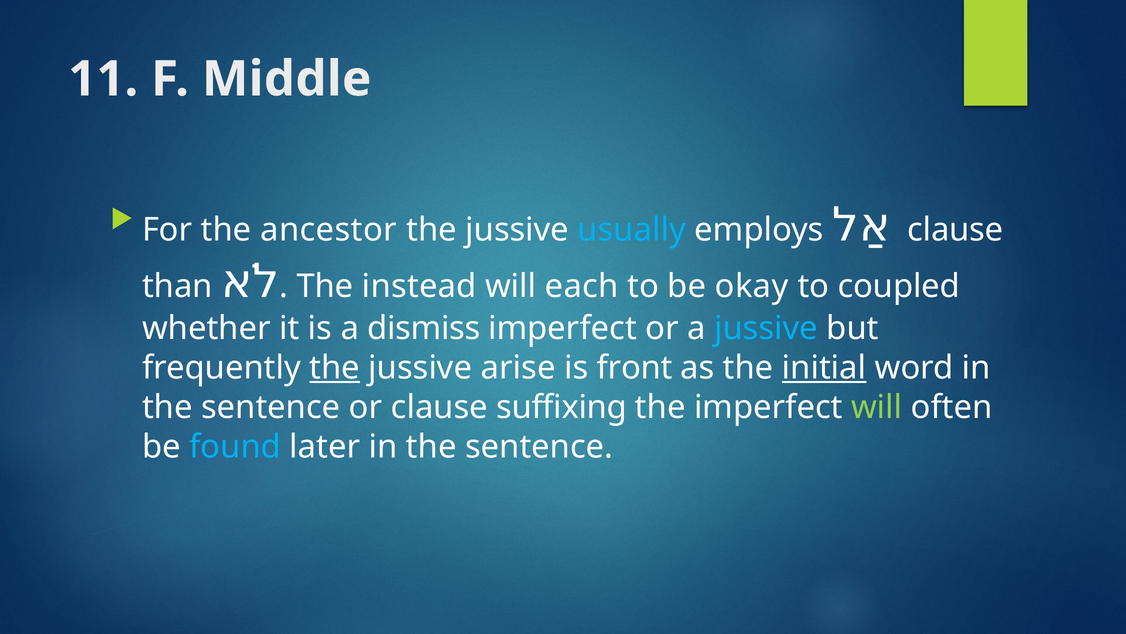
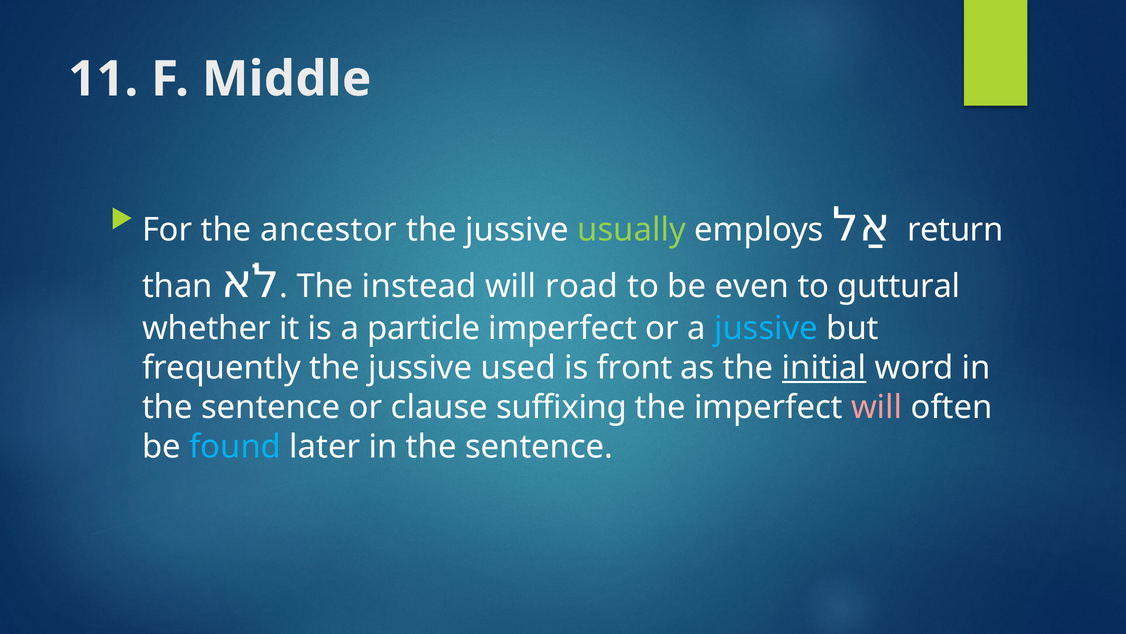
clause: clause -> return (955, 230)
usually colour: light blue -> light green (632, 230)
each: each -> road (582, 286)
okay: okay -> even (752, 286)
coupled: coupled -> guttural (899, 286)
dismiss: dismiss -> particle (424, 328)
the underline: present -> none (335, 368)
arise: arise -> used (518, 368)
will colour: light green -> pink (877, 407)
